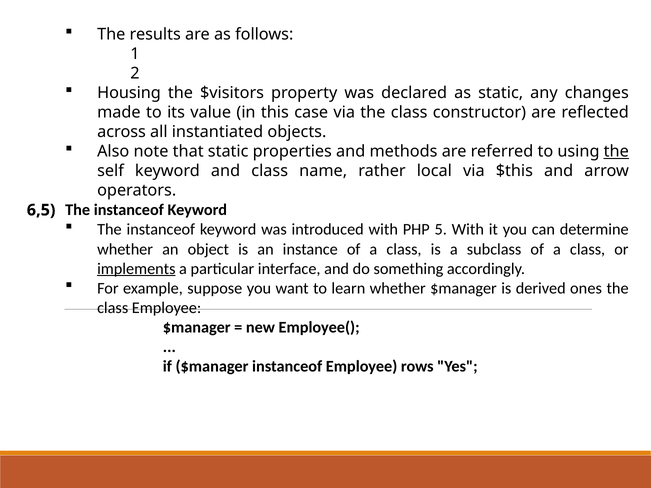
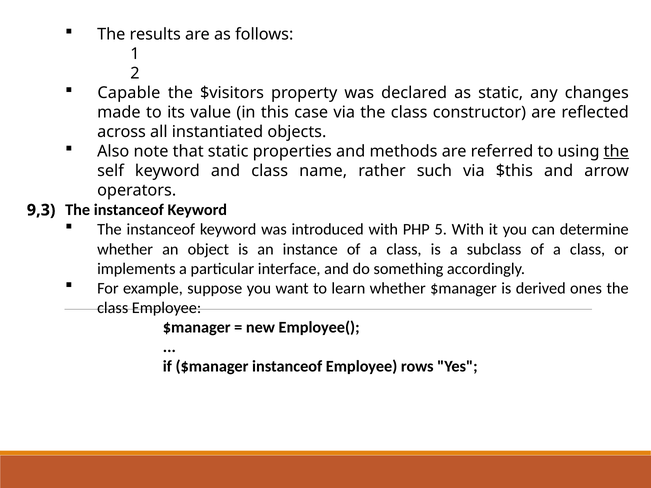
Housing: Housing -> Capable (129, 93)
local: local -> such (434, 171)
6,5: 6,5 -> 9,3 (41, 210)
implements underline: present -> none (136, 269)
